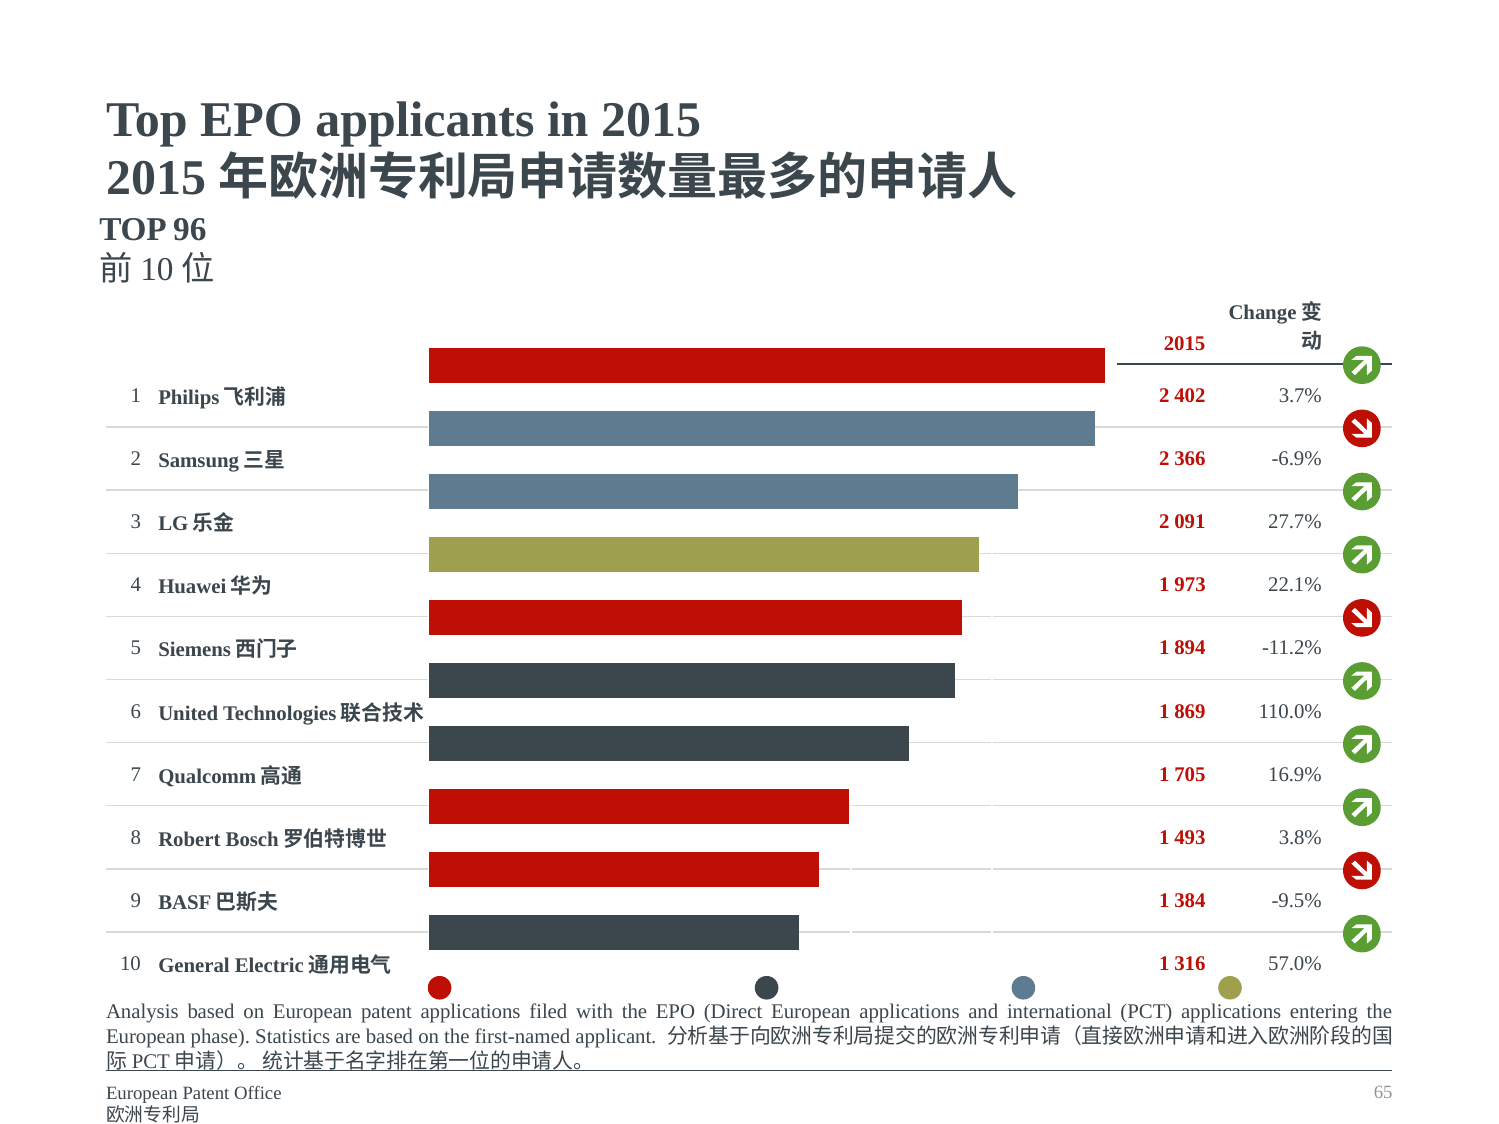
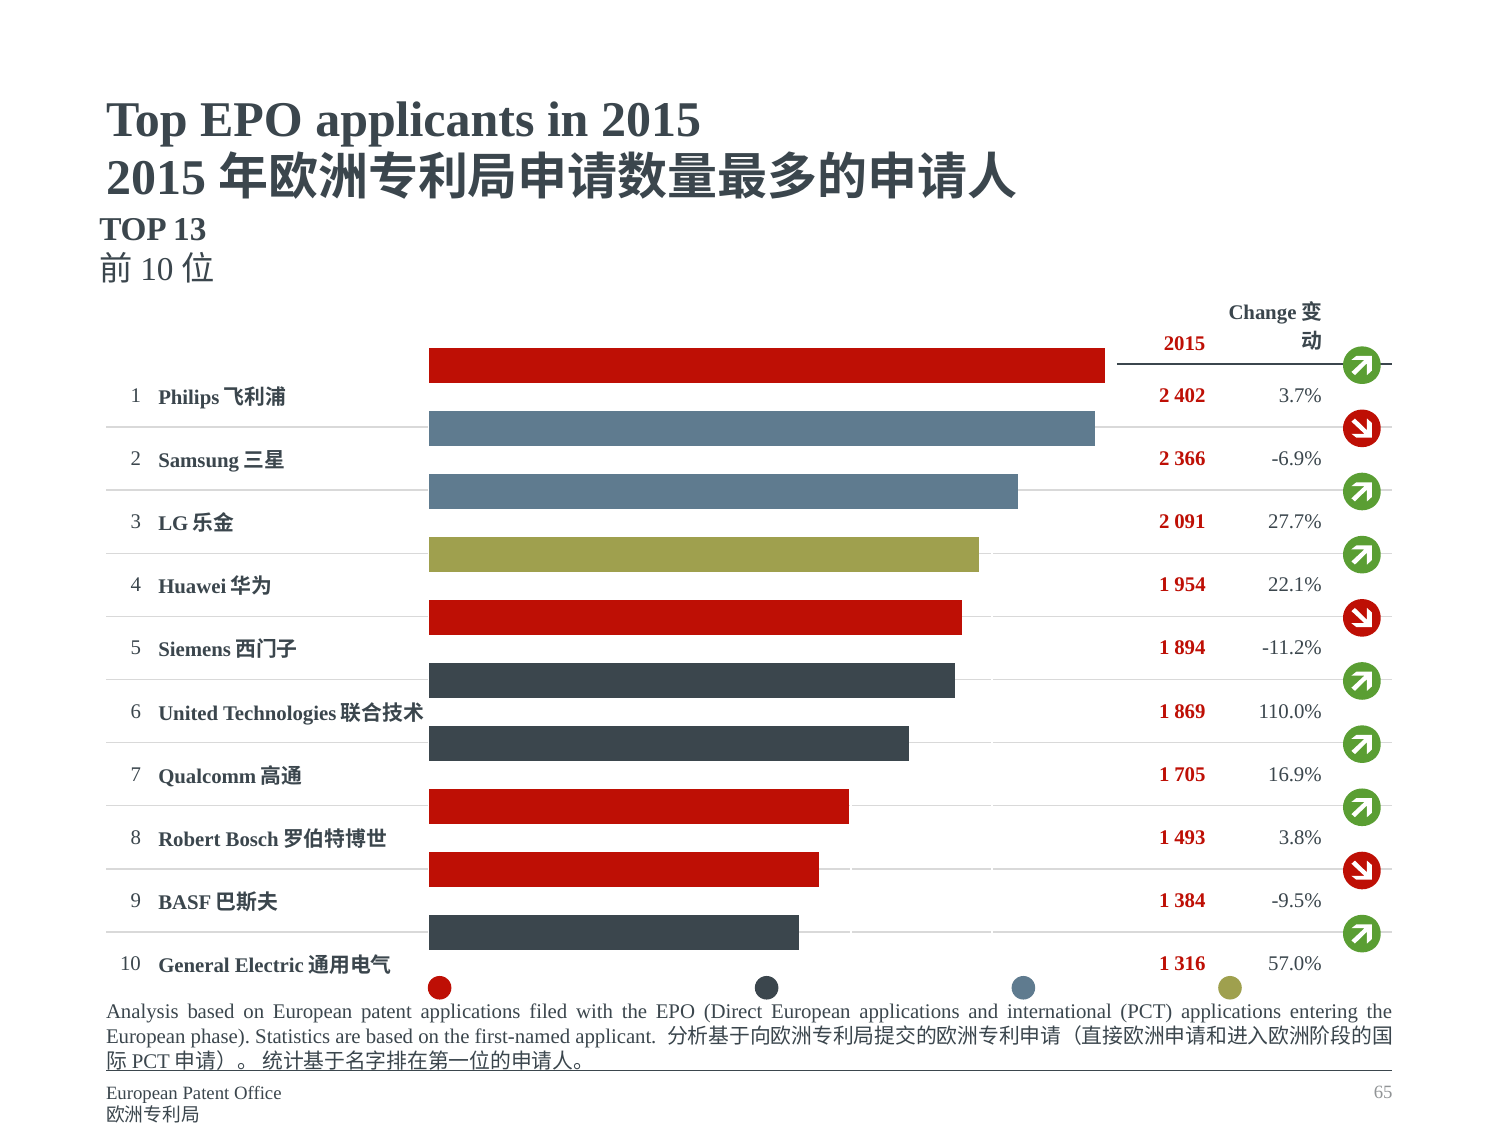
96: 96 -> 13 (190, 229)
973: 973 -> 954 (1190, 585)
